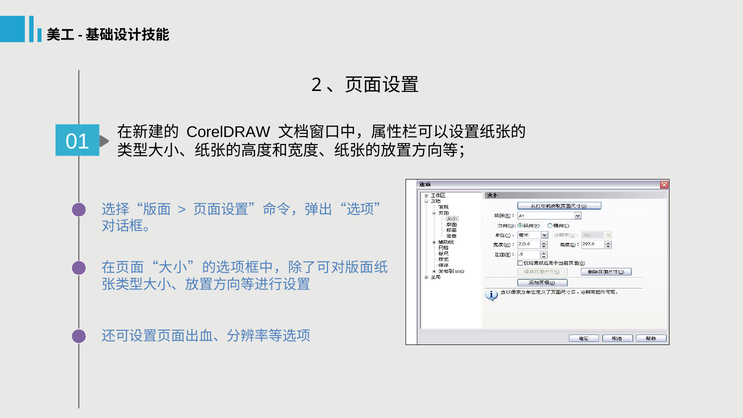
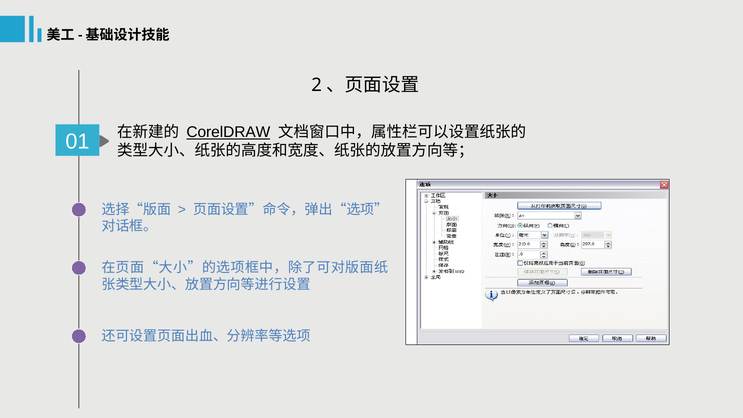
CorelDRAW underline: none -> present (228, 132)
